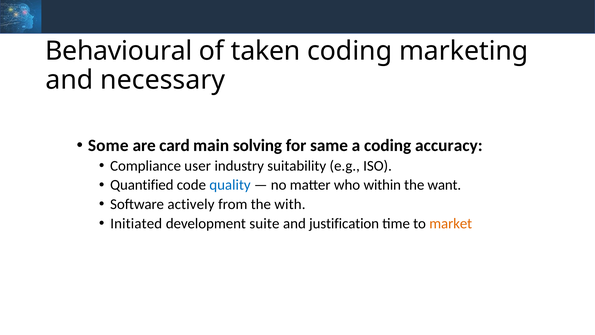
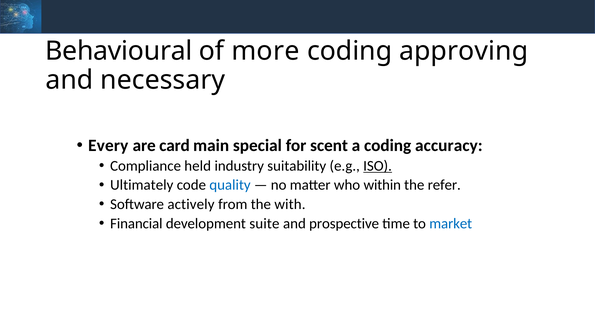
taken: taken -> more (265, 51)
marketing: marketing -> approving (464, 51)
Some: Some -> Every (108, 145)
solving: solving -> special (257, 145)
same: same -> scent (329, 145)
user: user -> held (198, 166)
ISO underline: none -> present (378, 166)
Quantified: Quantified -> Ultimately (142, 185)
want: want -> refer (444, 185)
Initiated: Initiated -> Financial (136, 223)
justification: justification -> prospective (344, 223)
market colour: orange -> blue (451, 223)
